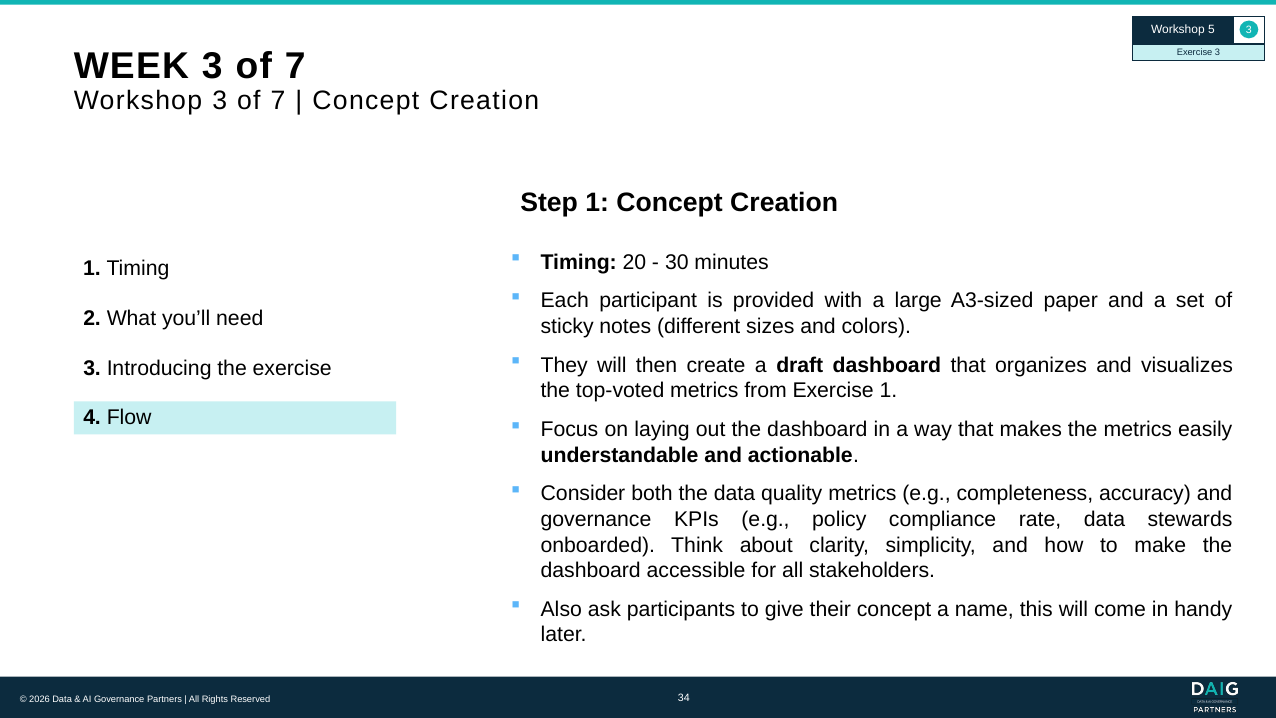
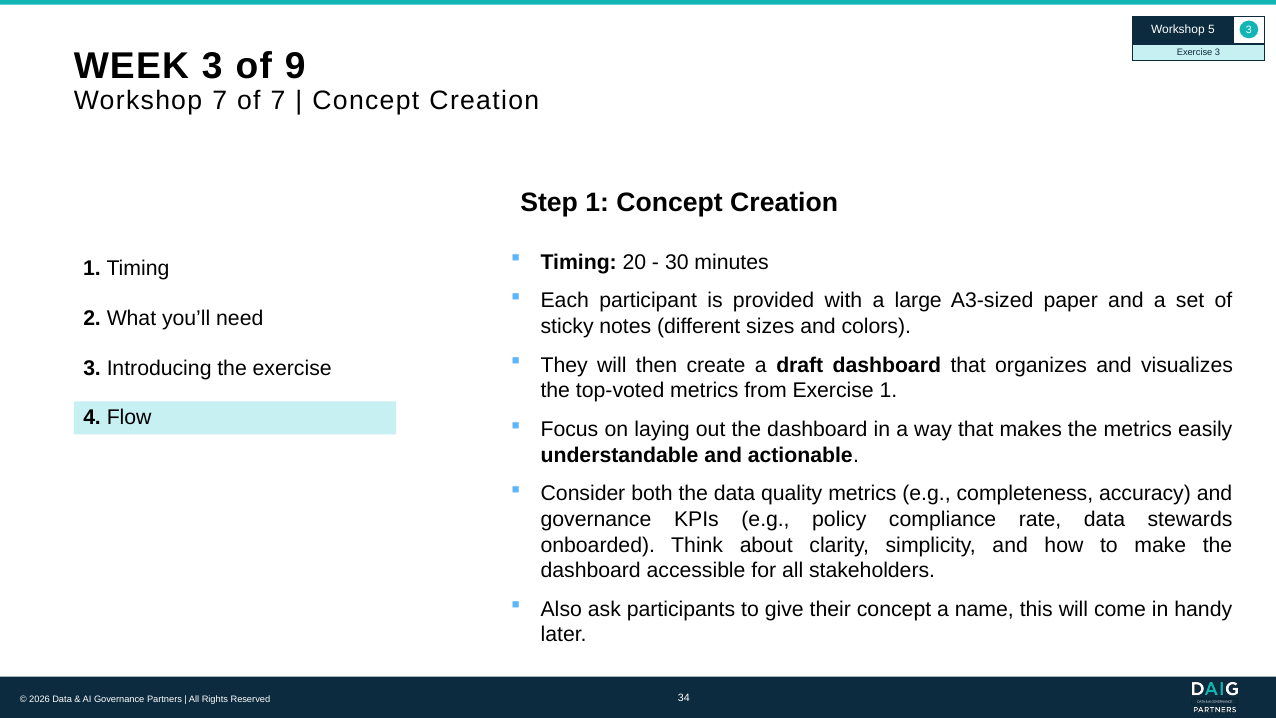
WEEK 3 of 7: 7 -> 9 (295, 66)
Workshop 3: 3 -> 7 (220, 101)
